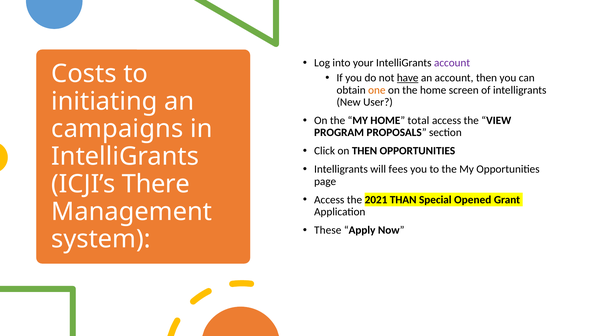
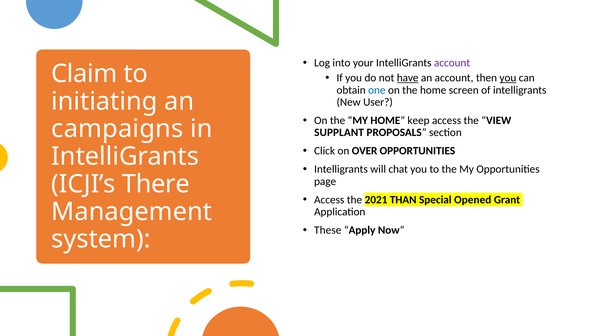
Costs: Costs -> Claim (84, 74)
you underline: none -> present (508, 78)
one colour: orange -> blue (377, 90)
total: total -> keep (418, 120)
PROGRAM: PROGRAM -> SUPPLANT (339, 133)
on THEN: THEN -> OVER (365, 151)
fees: fees -> chat (398, 169)
